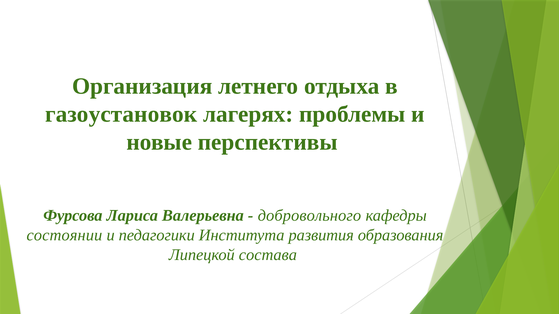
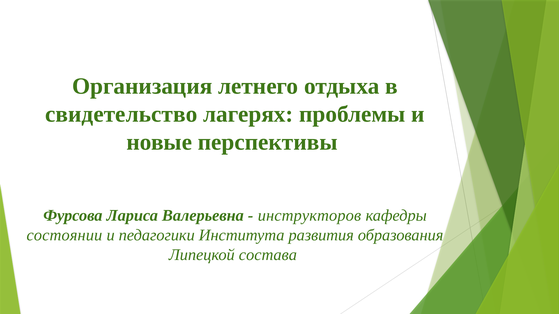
газоустановок: газоустановок -> свидетельство (121, 114)
добровольного: добровольного -> инструкторов (309, 216)
